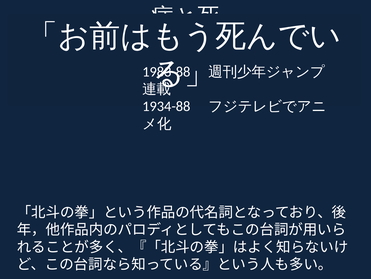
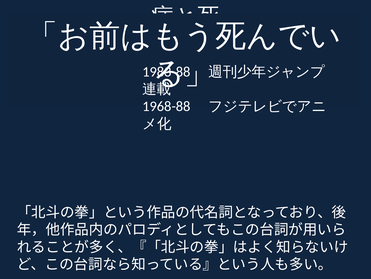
1934-88: 1934-88 -> 1968-88 (166, 106)
